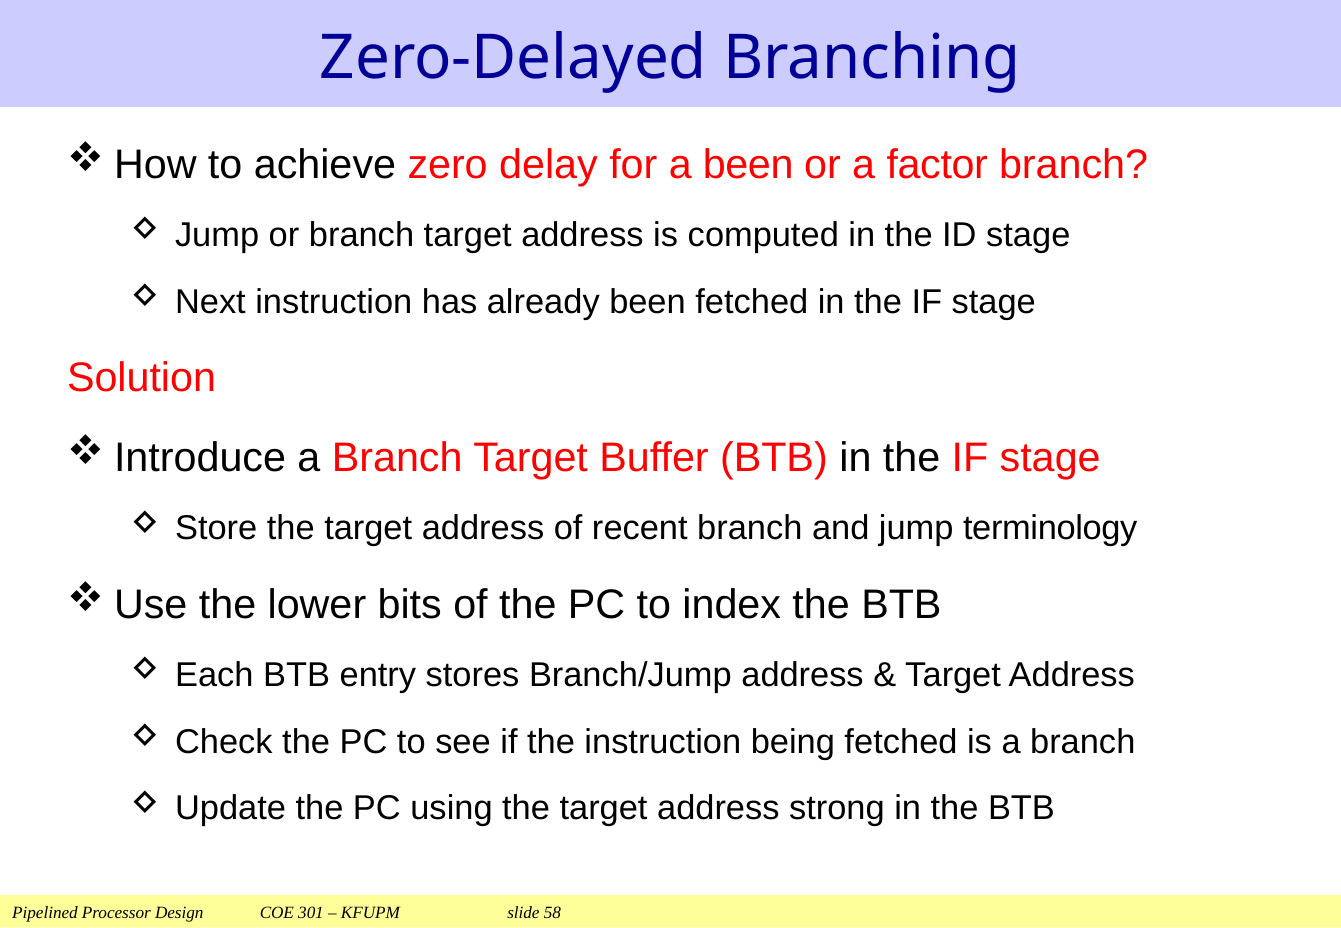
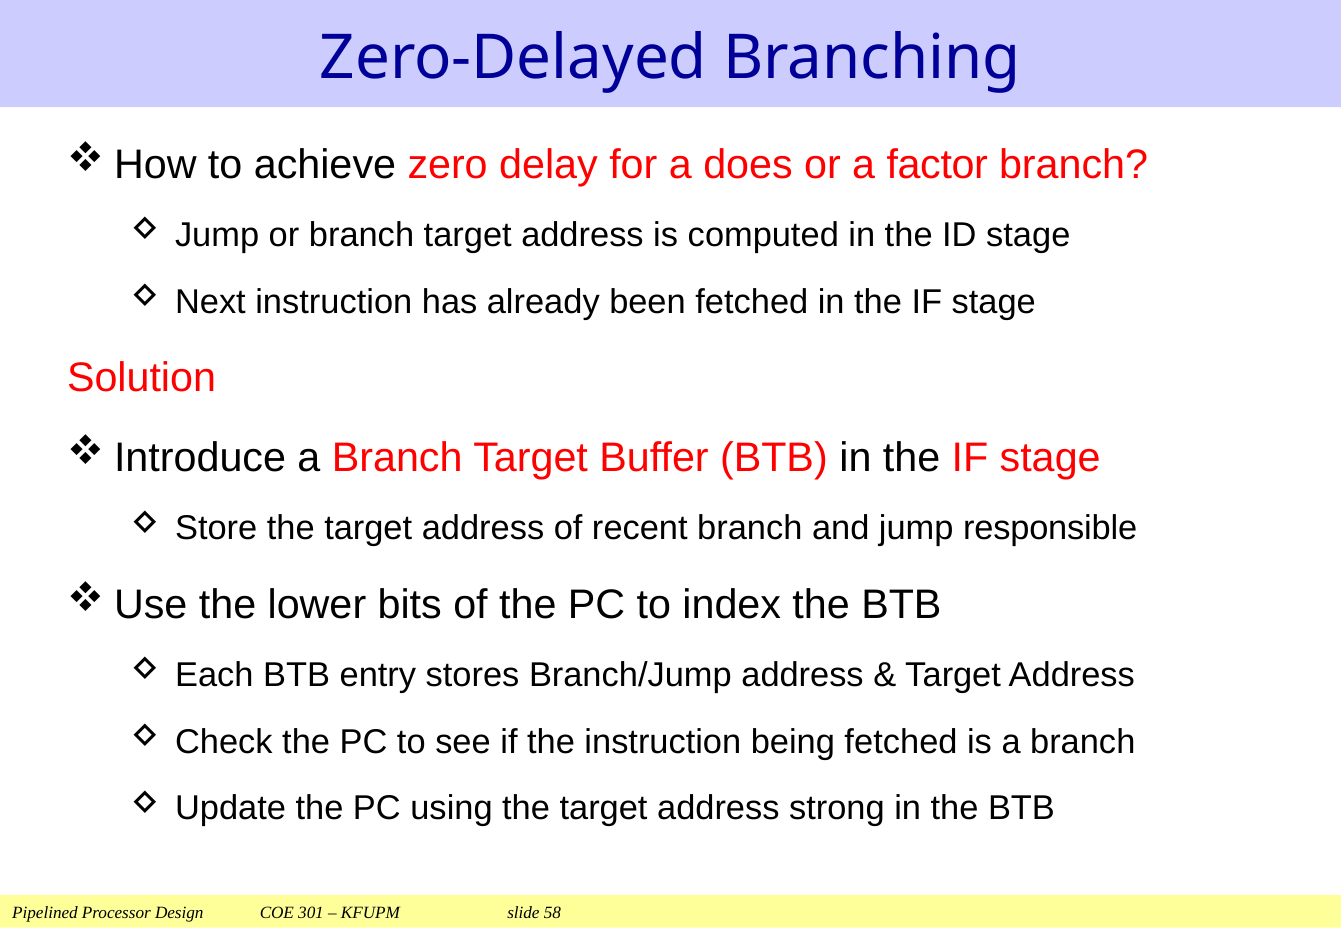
a been: been -> does (748, 165)
terminology: terminology -> responsible (1050, 529)
